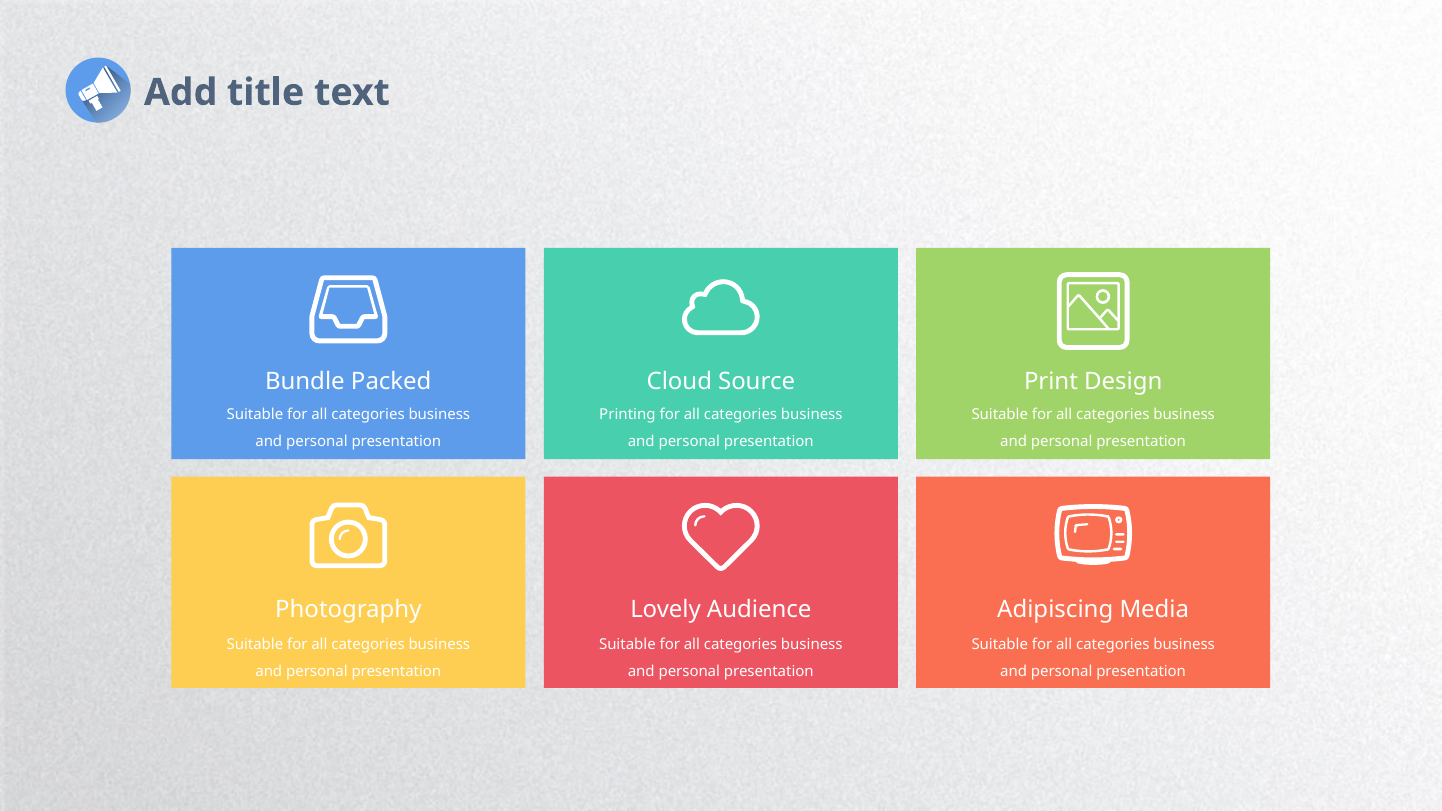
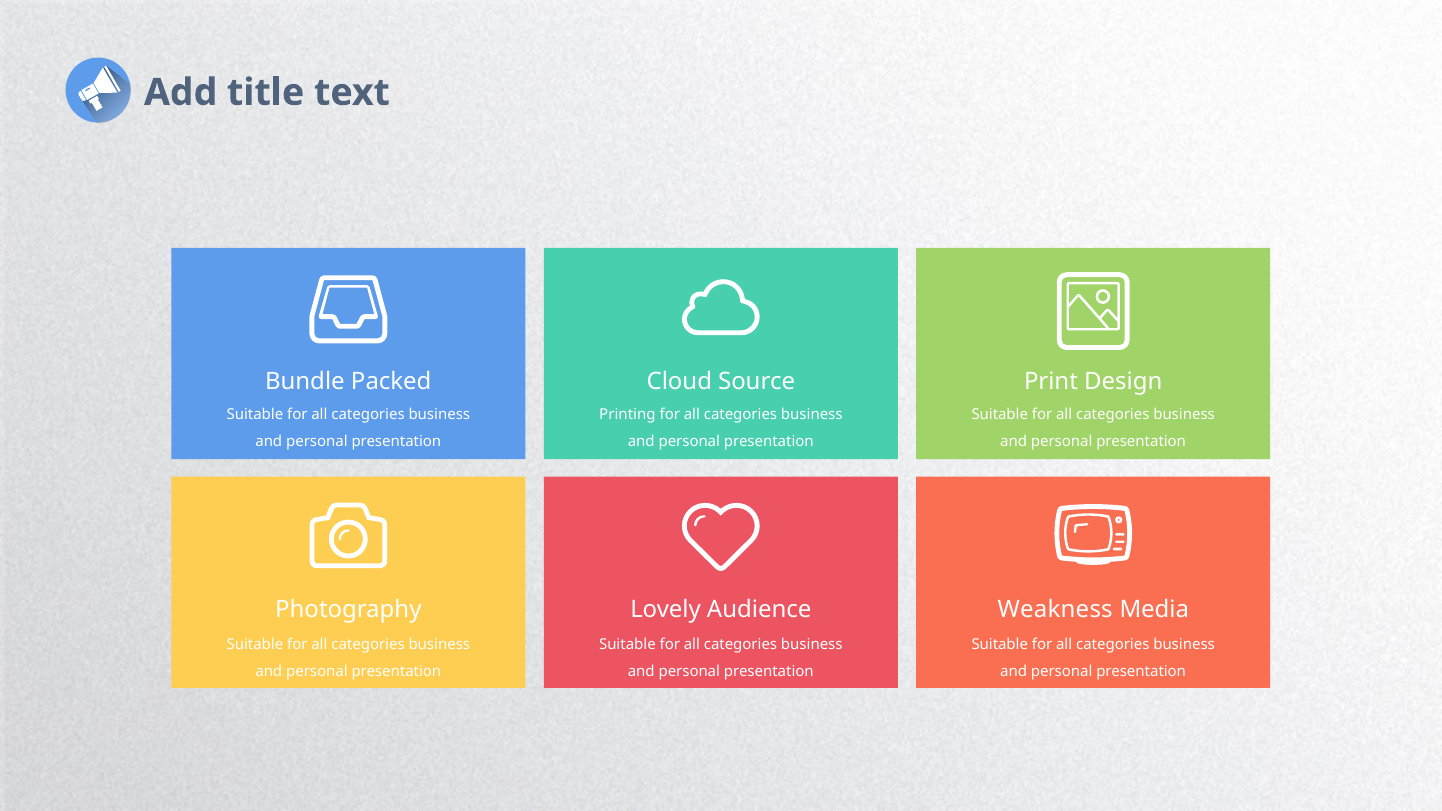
Adipiscing: Adipiscing -> Weakness (1055, 610)
